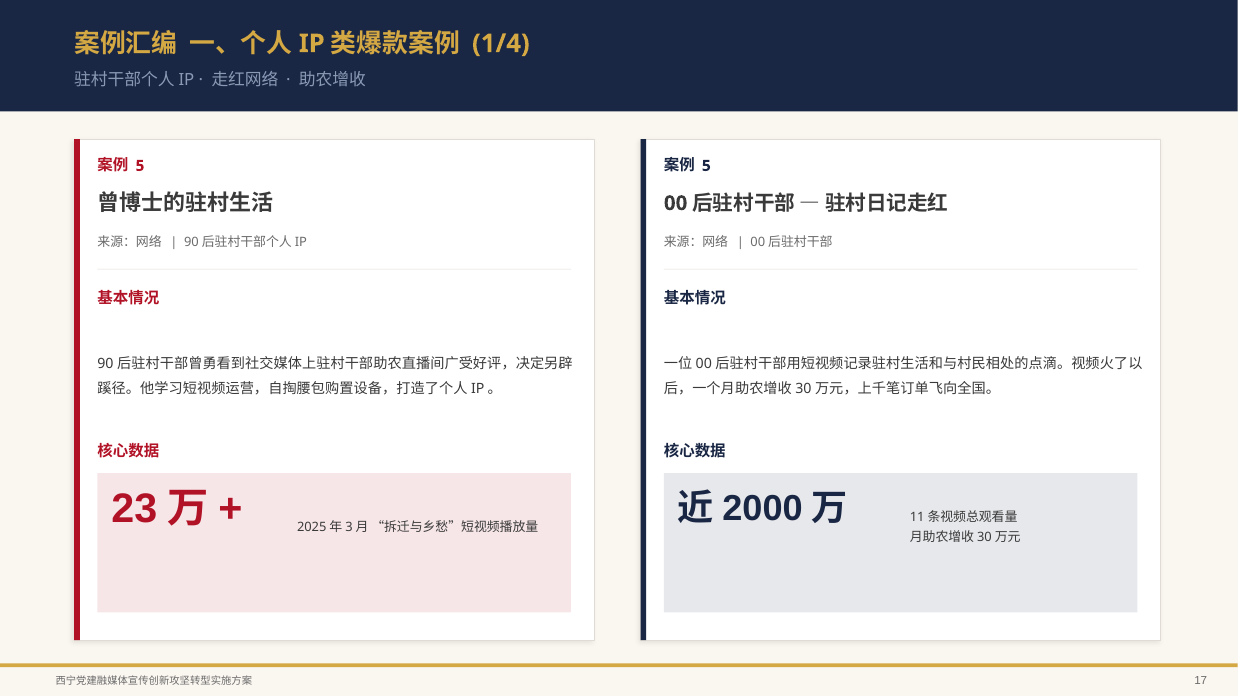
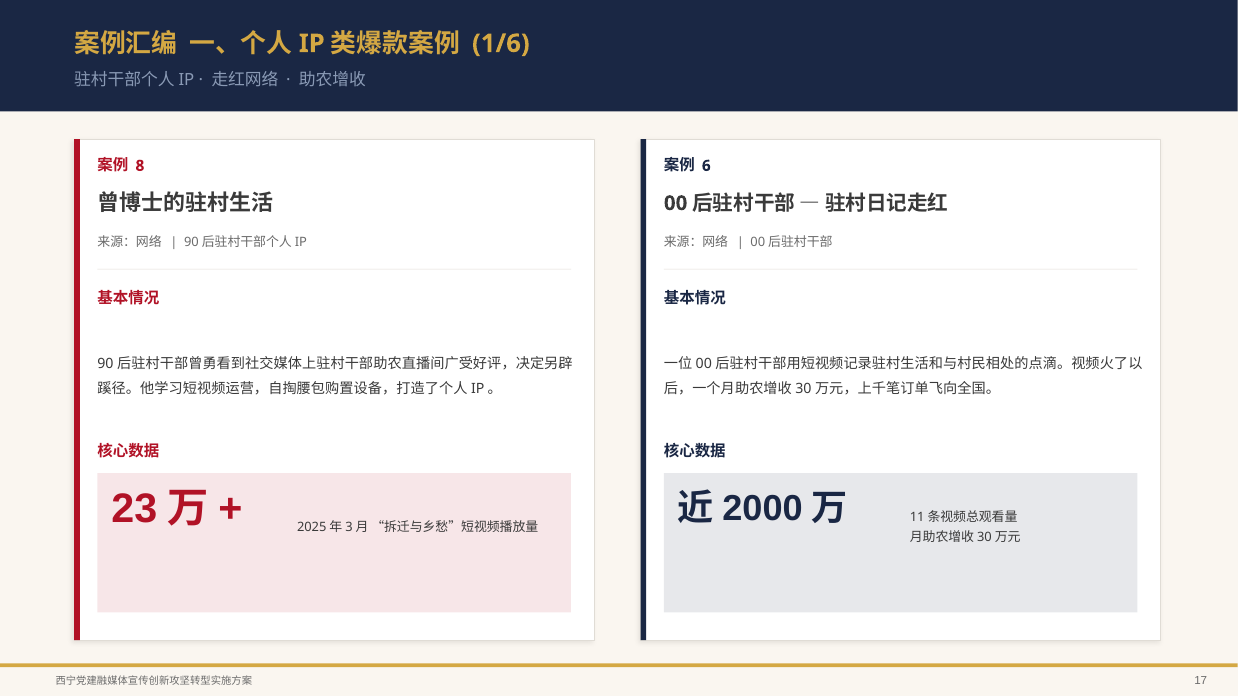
1/4: 1/4 -> 1/6 (501, 44)
5: 5 -> 8 (140, 166)
5: 5 -> 6 (706, 166)
